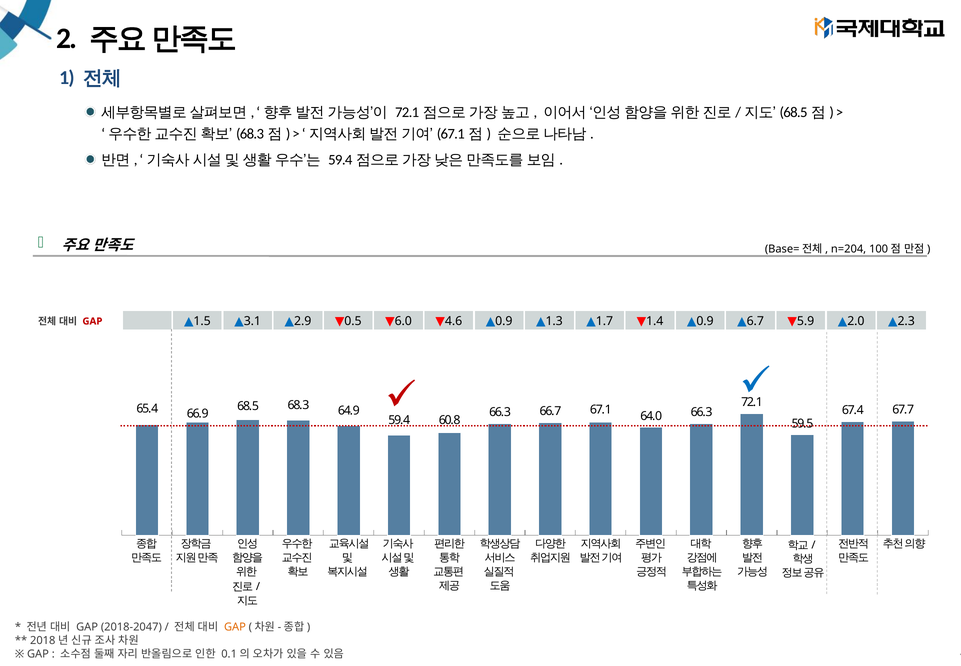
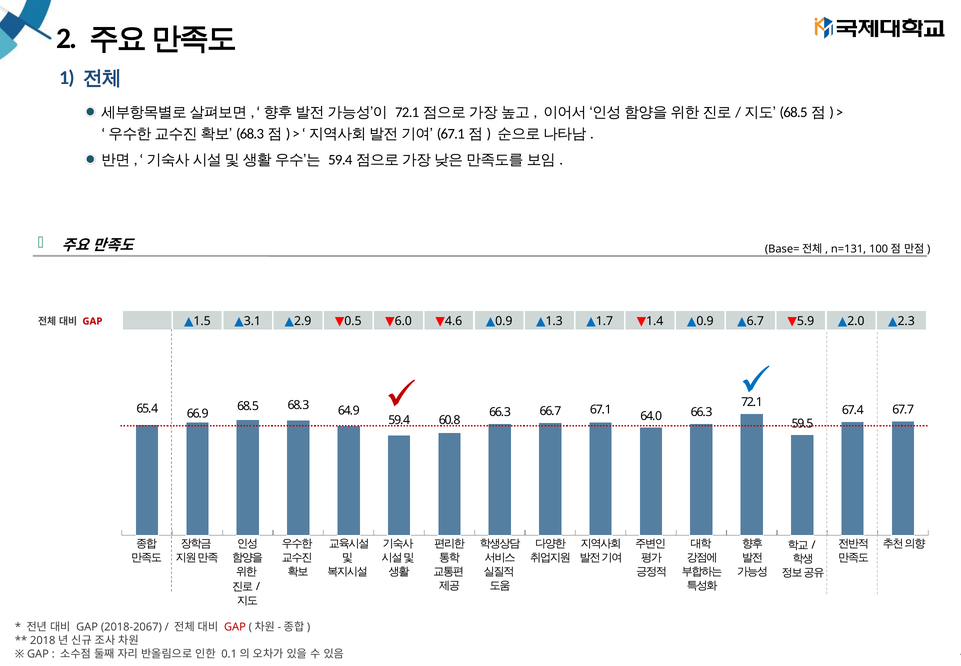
n=204: n=204 -> n=131 (849, 249)
2018-2047: 2018-2047 -> 2018-2067 (131, 627)
GAP colour: orange -> red (235, 627)
